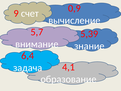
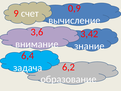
5,7: 5,7 -> 3,6 (37, 32)
5,39: 5,39 -> 3,42 (89, 34)
4,1: 4,1 -> 6,2 (69, 67)
